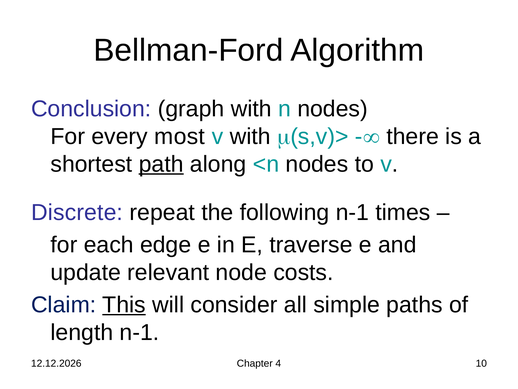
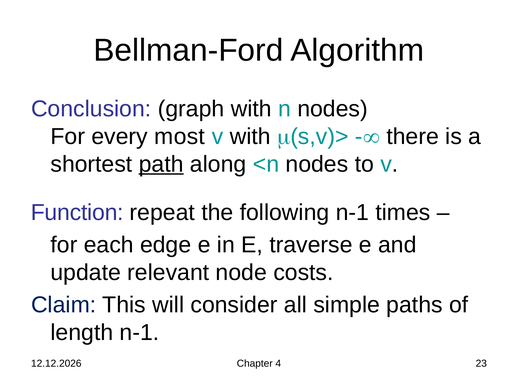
Discrete: Discrete -> Function (77, 212)
This underline: present -> none (124, 304)
10: 10 -> 23 (481, 363)
